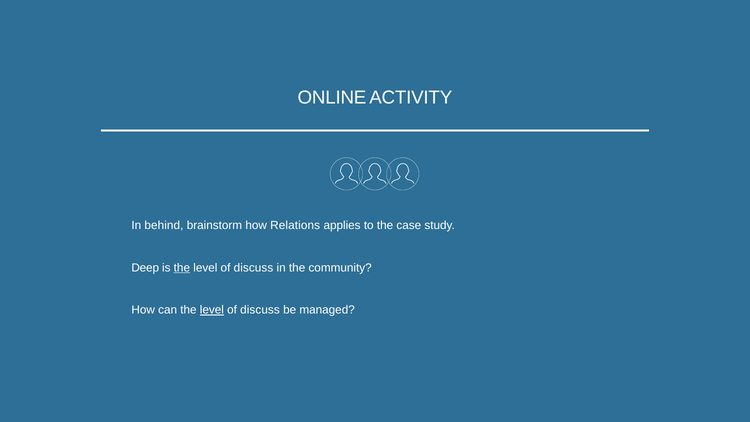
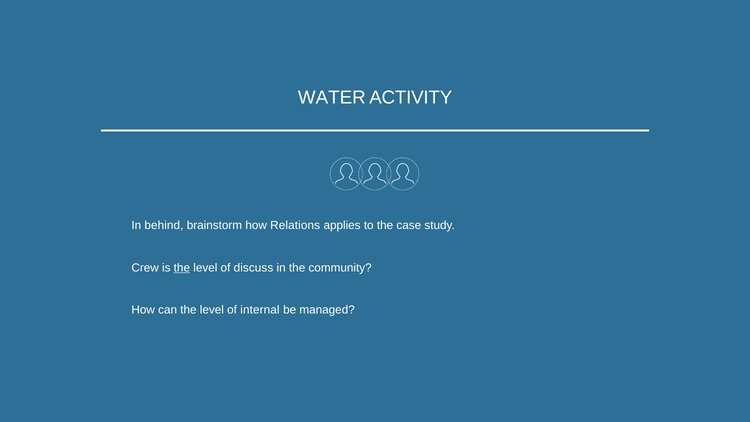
ONLINE: ONLINE -> WATER (332, 98)
Deep: Deep -> Crew (145, 268)
level underline: present -> none (212, 310)
discuss: discuss -> internal (260, 310)
